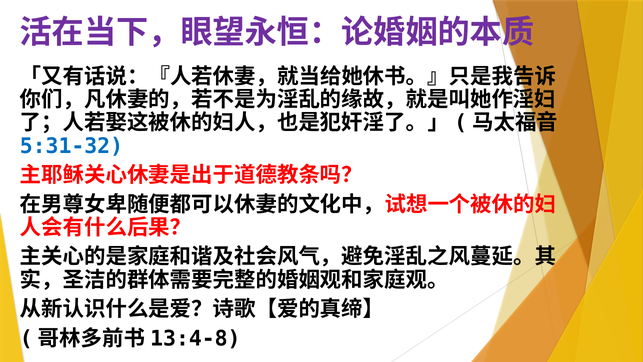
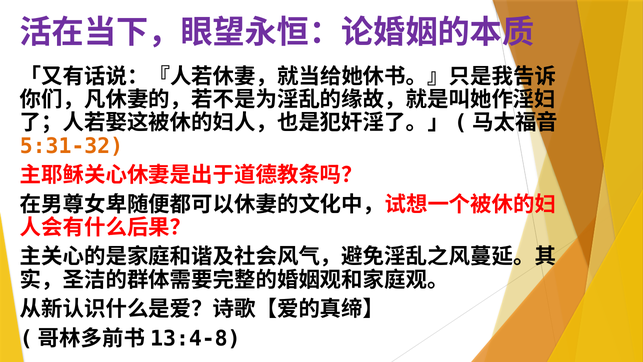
5:31-32 colour: blue -> orange (71, 146)
